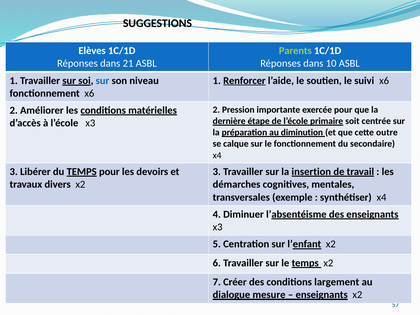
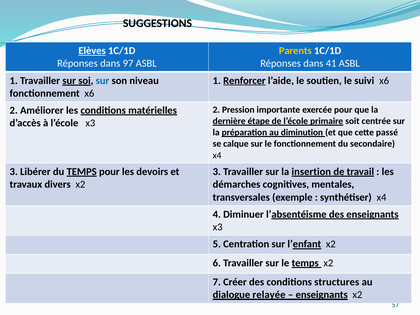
Elèves underline: none -> present (92, 51)
Parents colour: light green -> yellow (295, 51)
21: 21 -> 97 (128, 64)
10: 10 -> 41 (331, 64)
outre: outre -> passé (387, 132)
largement: largement -> structures (337, 282)
mesure: mesure -> relayée (269, 295)
